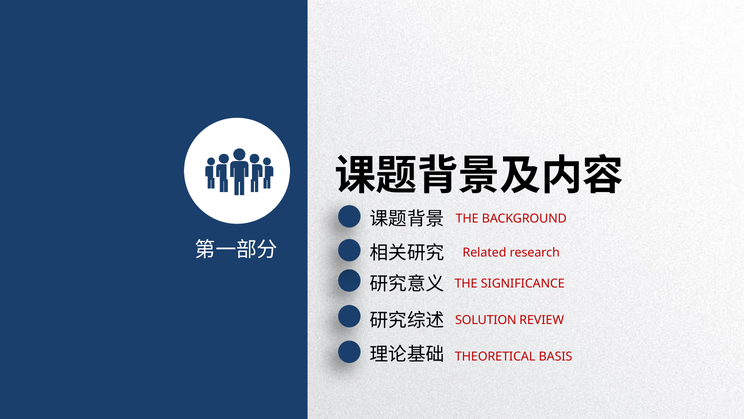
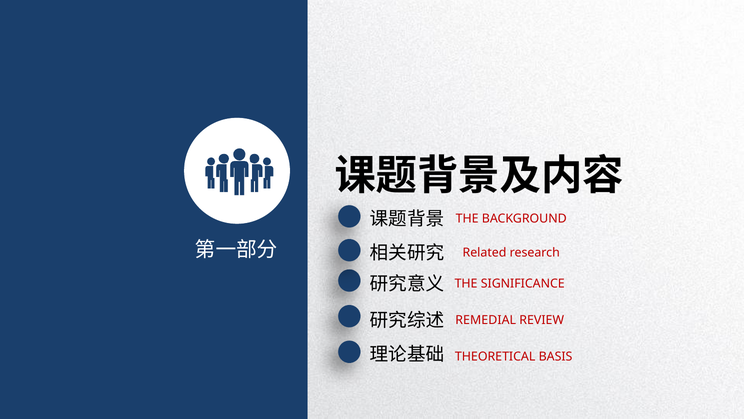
SOLUTION: SOLUTION -> REMEDIAL (486, 320)
